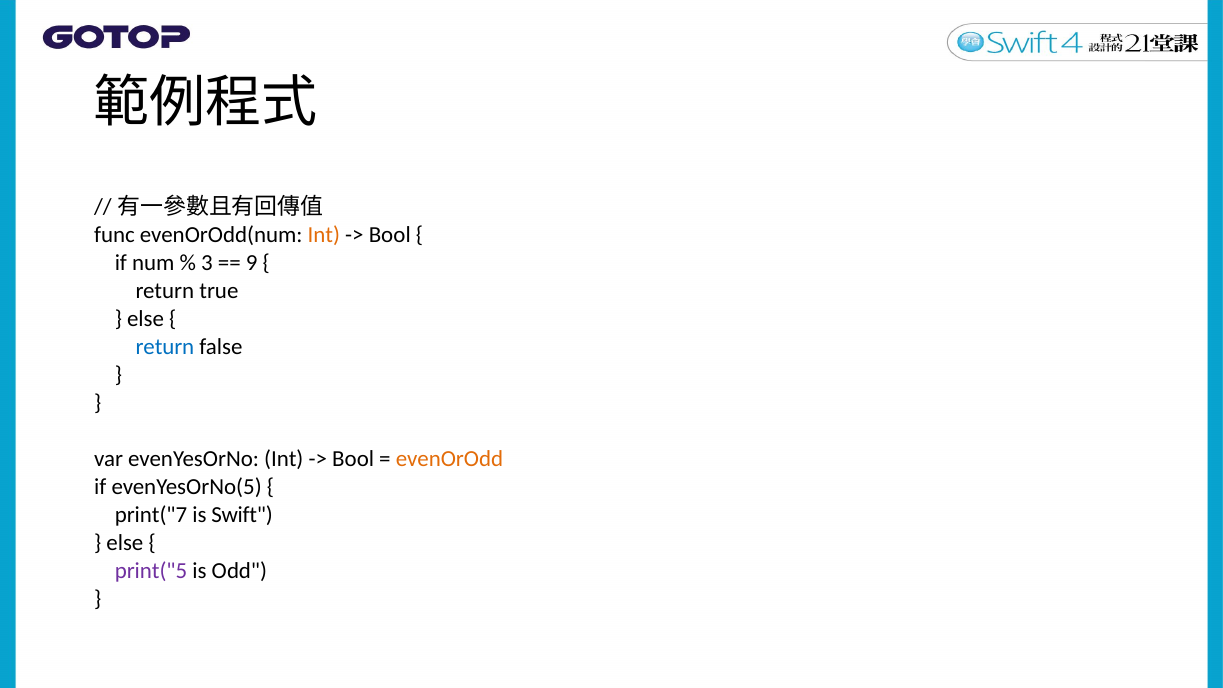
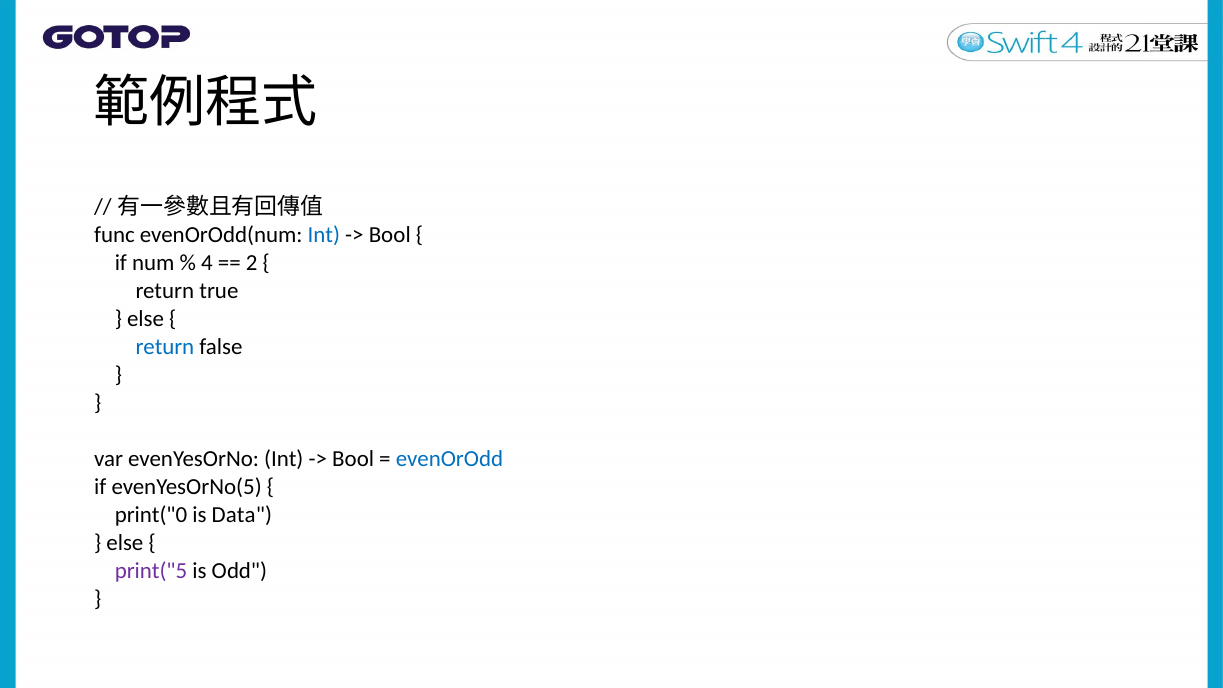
Int colour: orange -> blue (324, 235)
3: 3 -> 4 (207, 263)
9: 9 -> 2 (252, 263)
evenOrOdd colour: orange -> blue (449, 459)
print("7: print("7 -> print("0 (151, 515)
Swift: Swift -> Data (242, 515)
